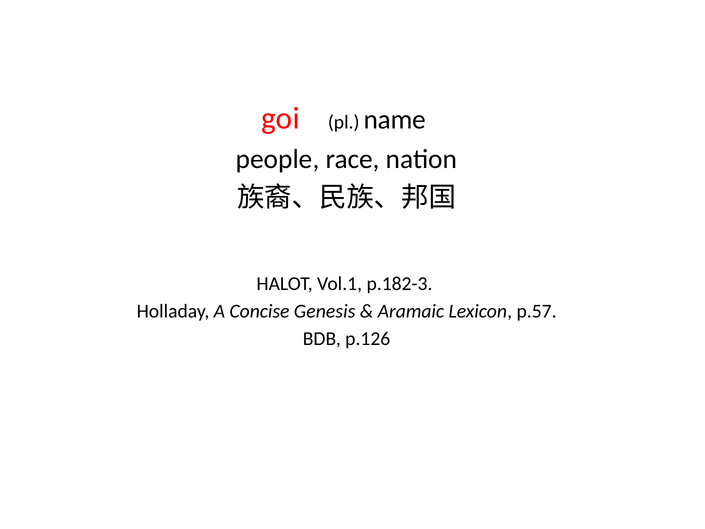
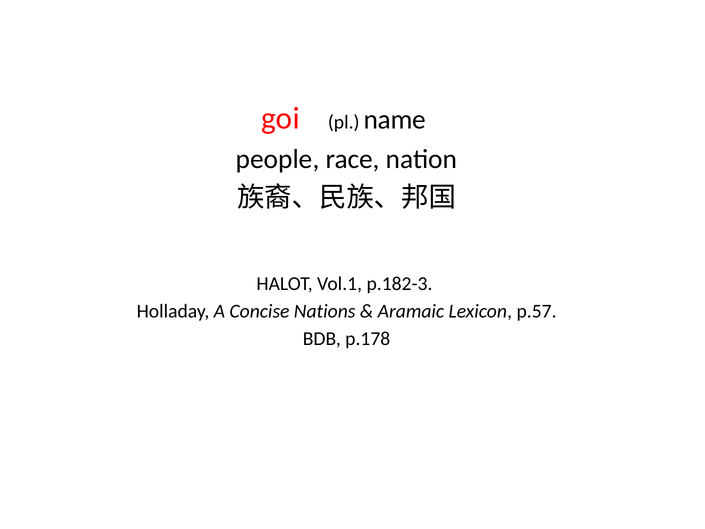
Genesis: Genesis -> Nations (325, 311)
p.126: p.126 -> p.178 (368, 339)
